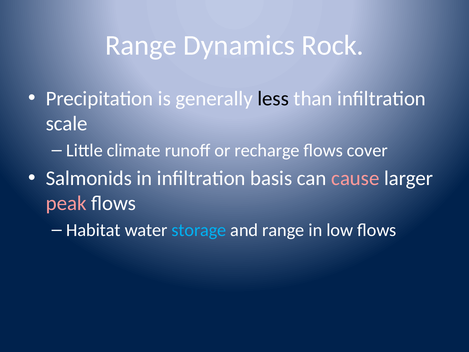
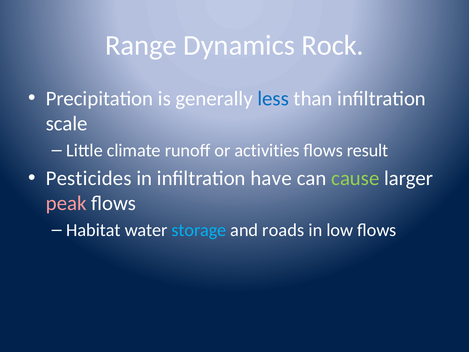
less colour: black -> blue (273, 98)
recharge: recharge -> activities (267, 150)
cover: cover -> result (367, 150)
Salmonids: Salmonids -> Pesticides (89, 178)
basis: basis -> have (271, 178)
cause colour: pink -> light green (355, 178)
and range: range -> roads (283, 230)
